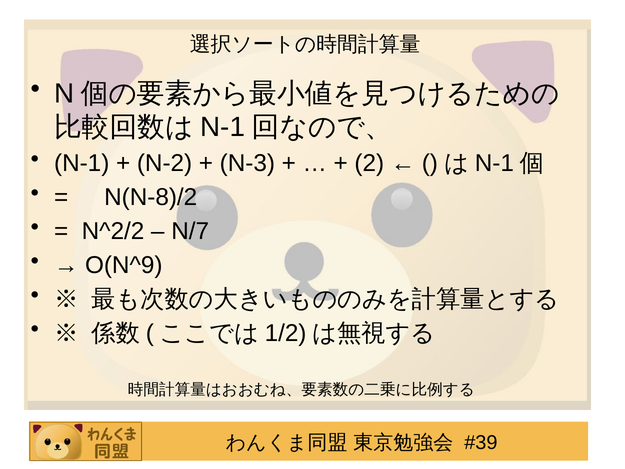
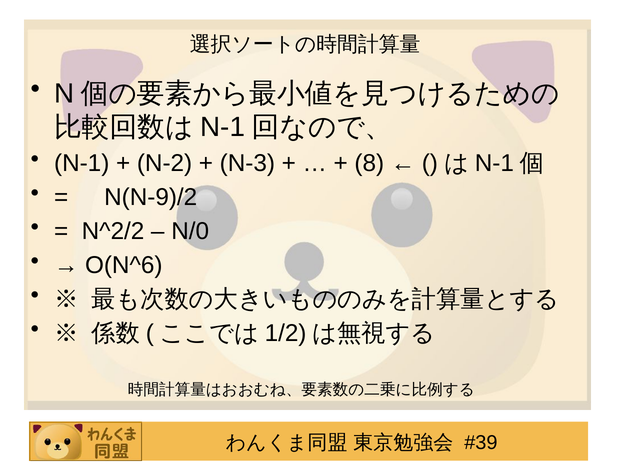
2: 2 -> 8 (369, 163)
N(N-8)/2: N(N-8)/2 -> N(N-9)/2 (151, 197)
N/7: N/7 -> N/0 (190, 231)
O(N^9: O(N^9 -> O(N^6 (124, 265)
